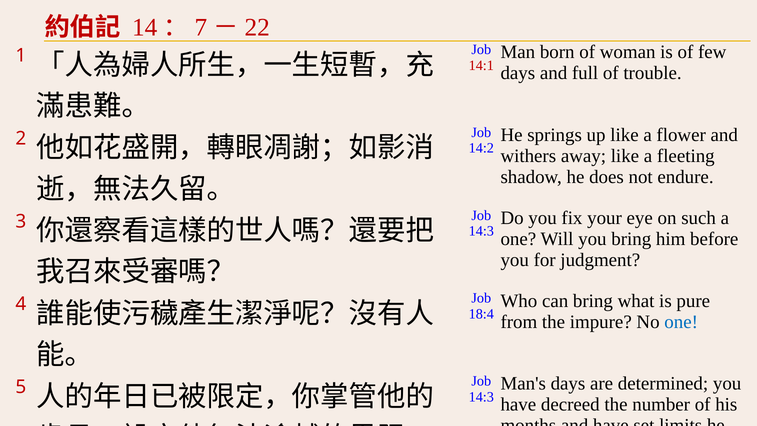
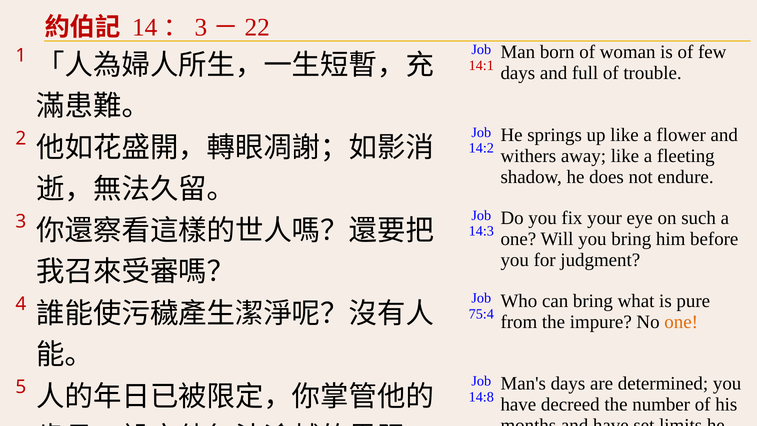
7: 7 -> 3 (201, 27)
18:4: 18:4 -> 75:4 (481, 314)
one colour: blue -> orange (681, 322)
14:3: 14:3 -> 14:8 (481, 397)
